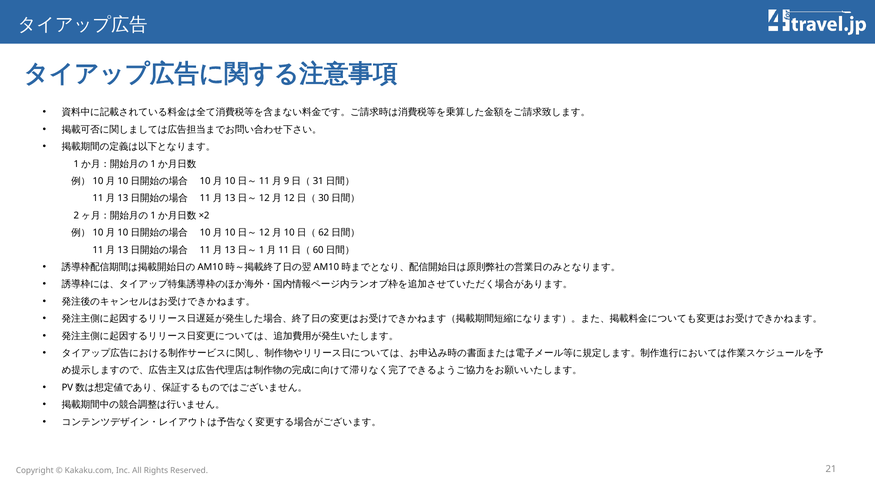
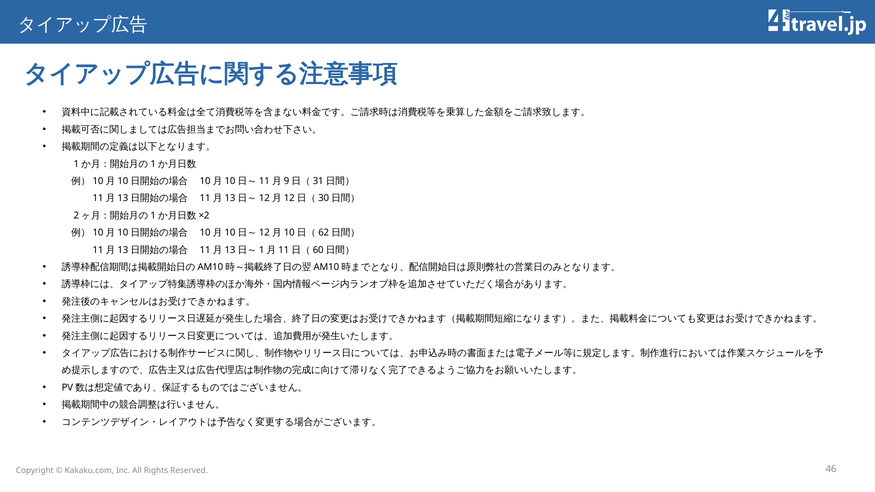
21: 21 -> 46 (831, 469)
